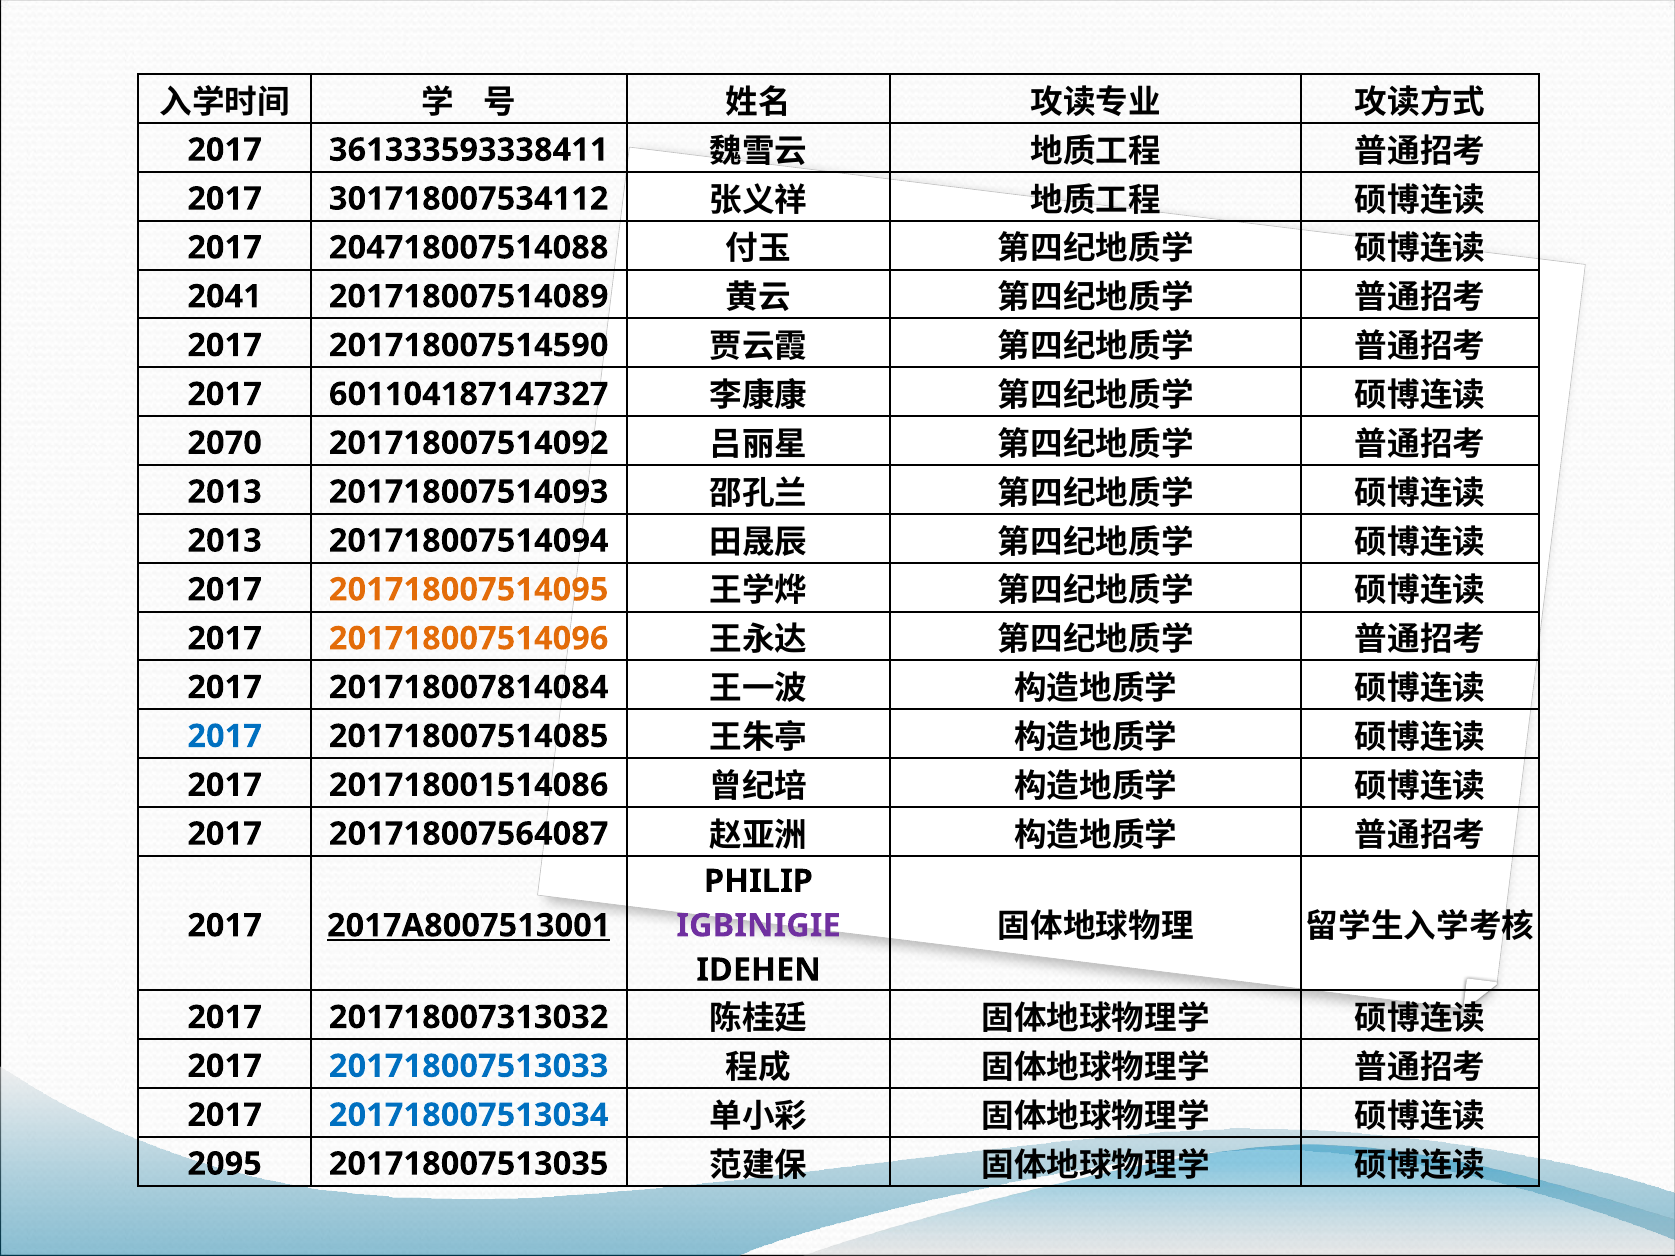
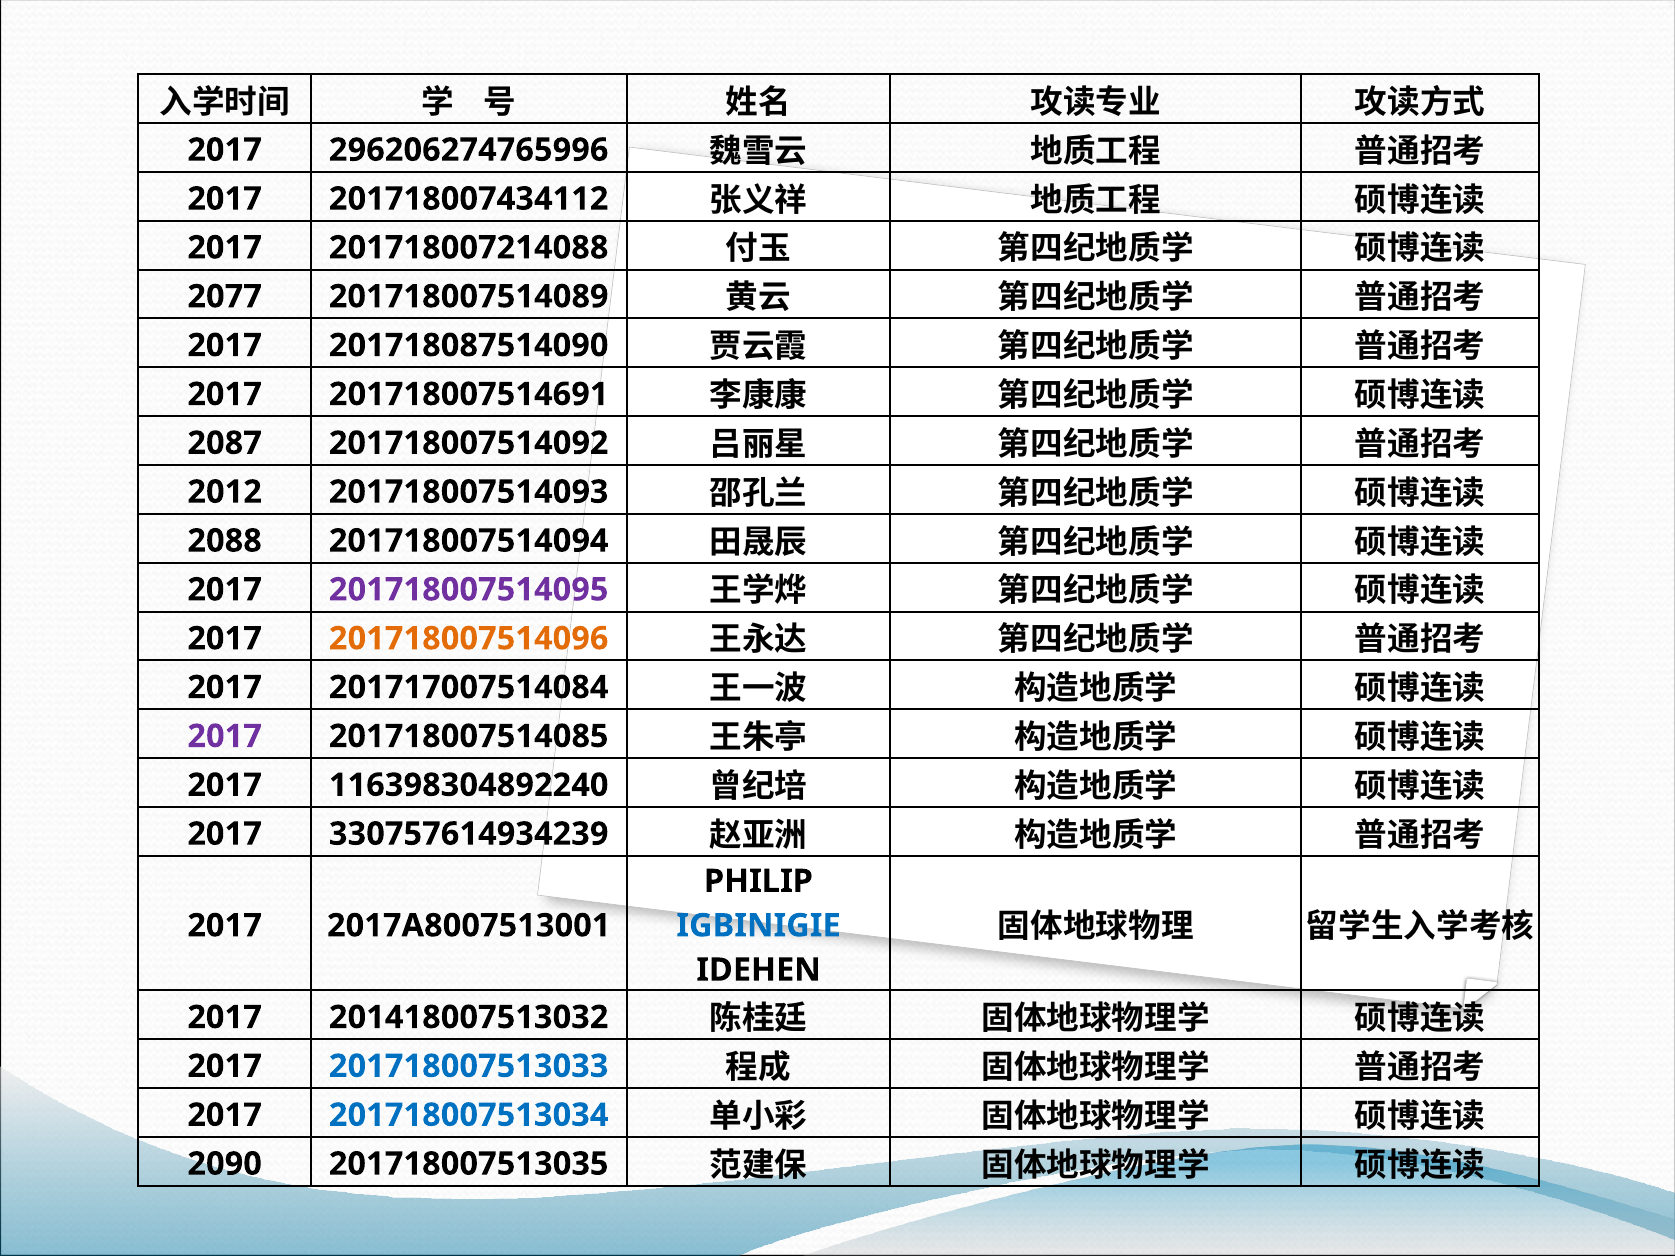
361333593338411: 361333593338411 -> 296206274765996 (469, 150)
301718007534112: 301718007534112 -> 201718007434112 (469, 199)
204718007514088: 204718007514088 -> 201718007214088 (469, 248)
2041: 2041 -> 2077 (225, 297)
201718007514590: 201718007514590 -> 201718087514090 (469, 345)
601104187147327: 601104187147327 -> 201718007514691 (469, 394)
2070: 2070 -> 2087 (225, 443)
2013: 2013 -> 2012 (225, 492)
2013: 2013 -> 2088 (225, 541)
201718007514095 colour: orange -> purple (469, 590)
201718007814084: 201718007814084 -> 201717007514084 (469, 688)
2017 colour: blue -> purple (225, 736)
201718001514086: 201718001514086 -> 116398304892240 (469, 785)
201718007564087: 201718007564087 -> 330757614934239 (469, 834)
2017A8007513001 underline: present -> none (469, 926)
IGBINIGIE colour: purple -> blue (759, 926)
201718007313032: 201718007313032 -> 201418007513032 (469, 1018)
2095: 2095 -> 2090 (225, 1164)
